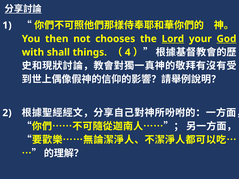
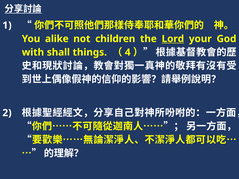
then: then -> alike (57, 39)
chooses: chooses -> children (115, 39)
God underline: present -> none (226, 39)
